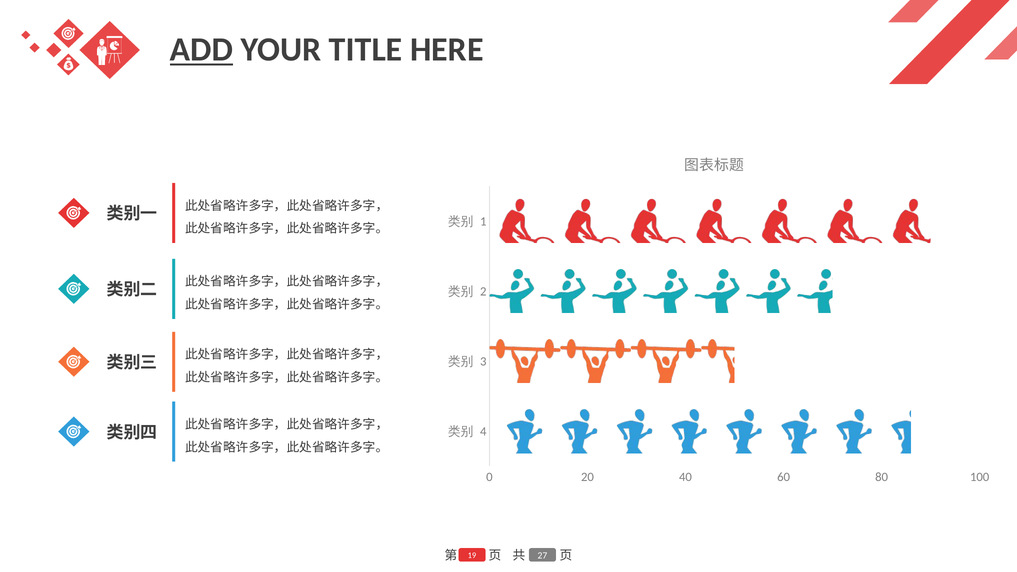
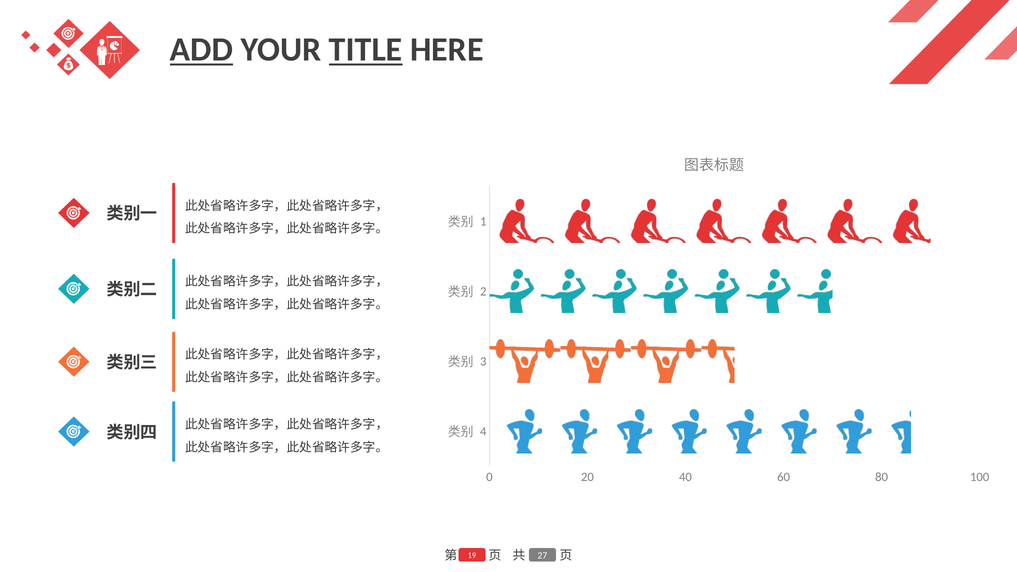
TITLE underline: none -> present (366, 50)
